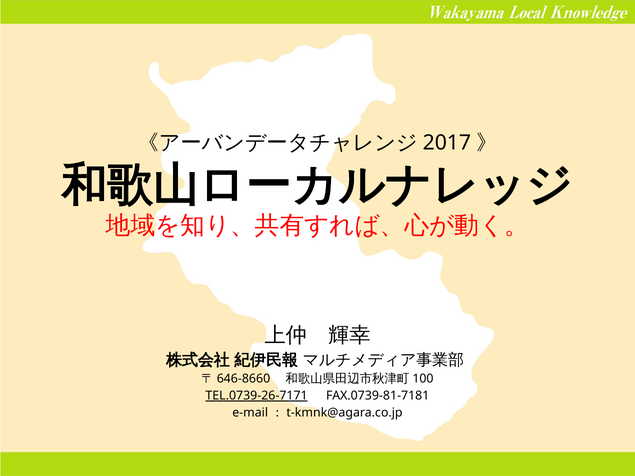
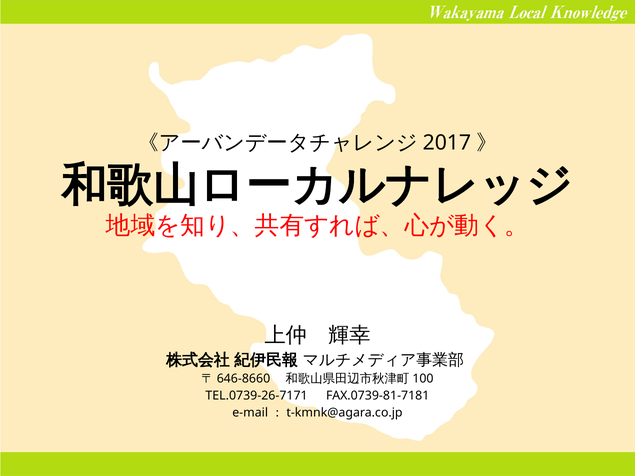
TEL.0739-26-7171 underline: present -> none (257, 396)
